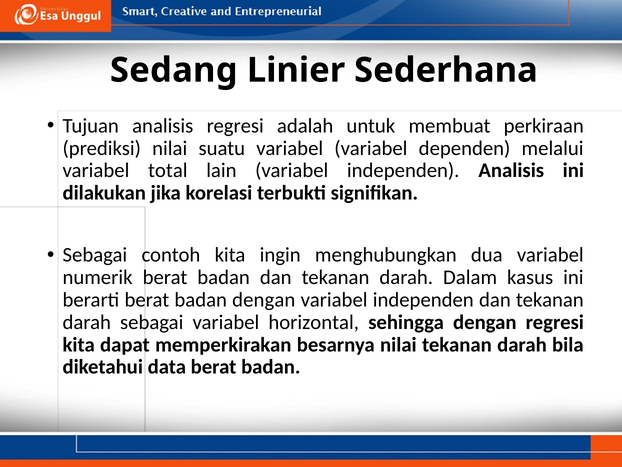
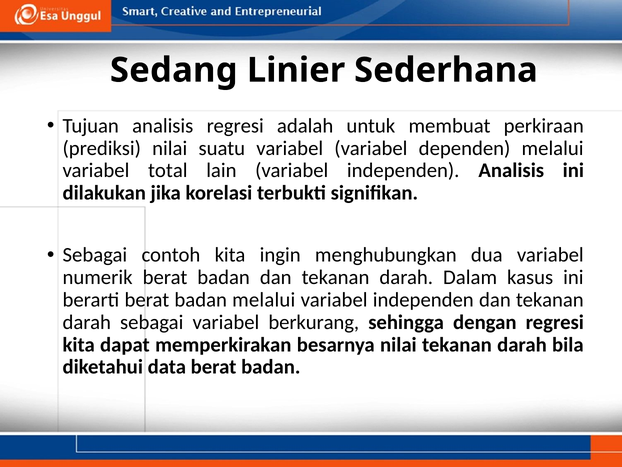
badan dengan: dengan -> melalui (264, 300)
horizontal: horizontal -> berkurang (314, 322)
